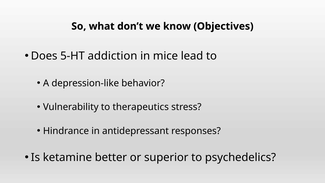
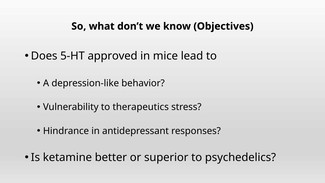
addiction: addiction -> approved (113, 56)
